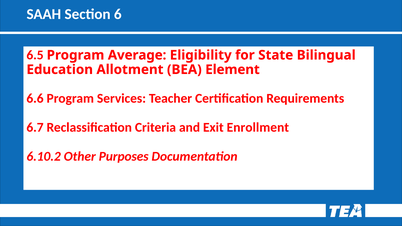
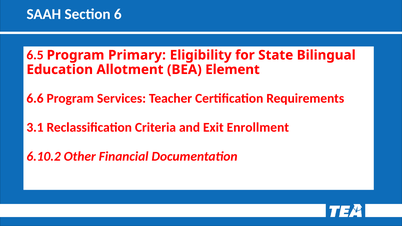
Average: Average -> Primary (137, 55)
6.7: 6.7 -> 3.1 (35, 128)
Purposes: Purposes -> Financial (124, 157)
